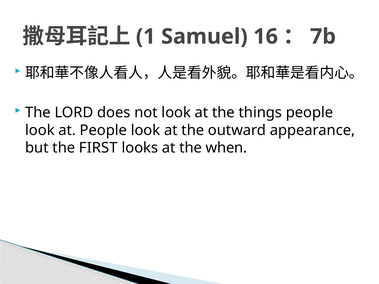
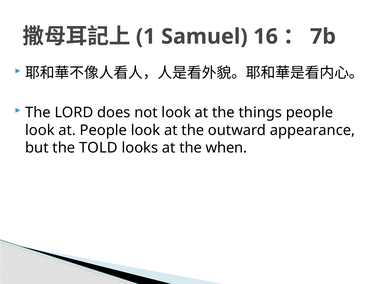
FIRST: FIRST -> TOLD (98, 148)
